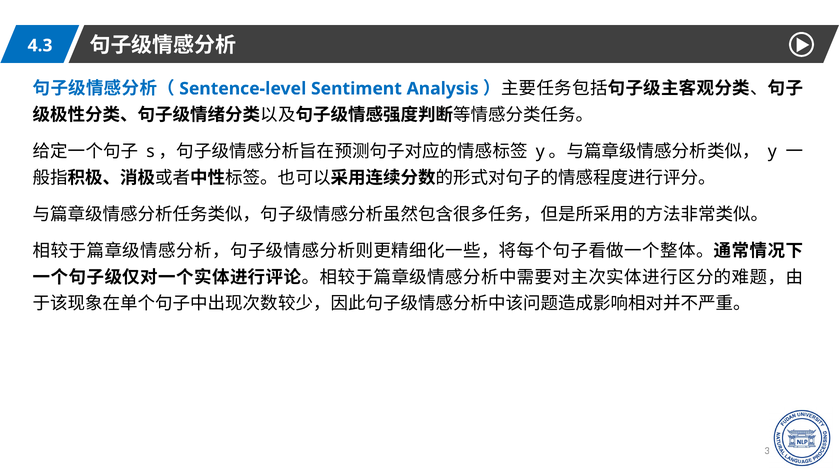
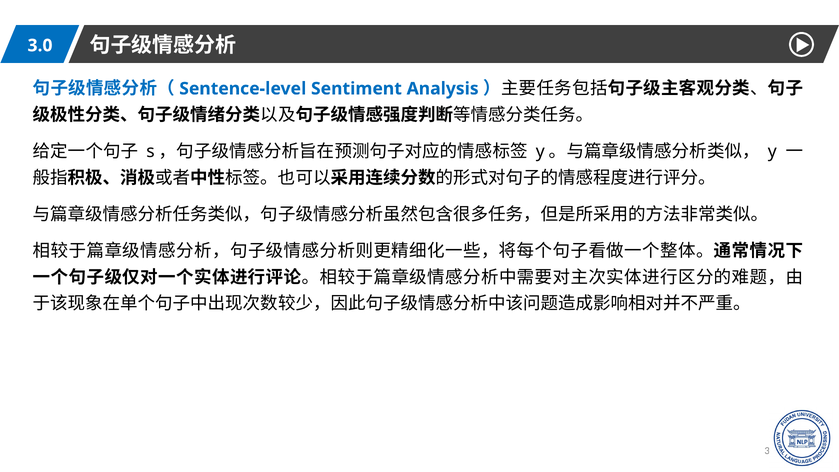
4.3: 4.3 -> 3.0 (40, 46)
